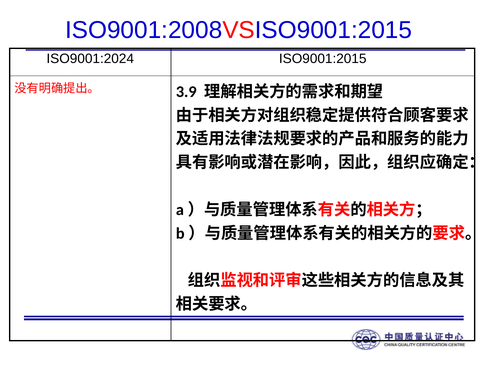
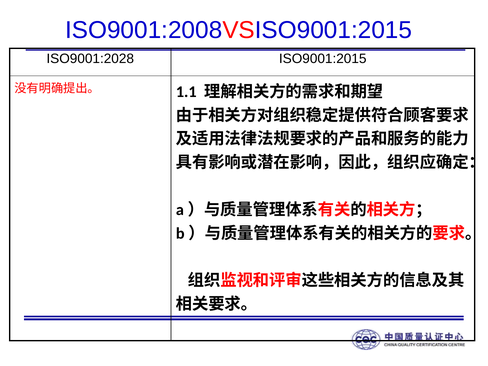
ISO9001:2024: ISO9001:2024 -> ISO9001:2028 (90, 59)
3.9: 3.9 -> 1.1 (186, 92)
